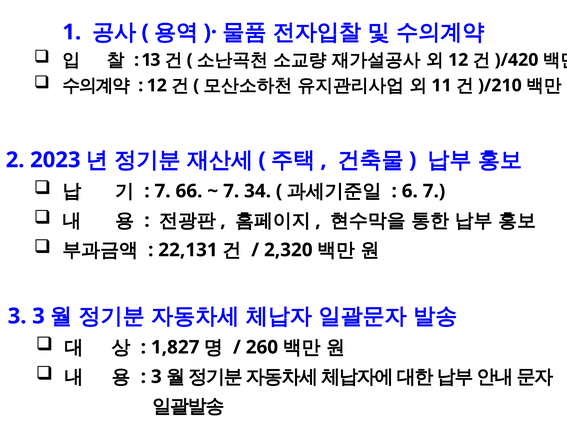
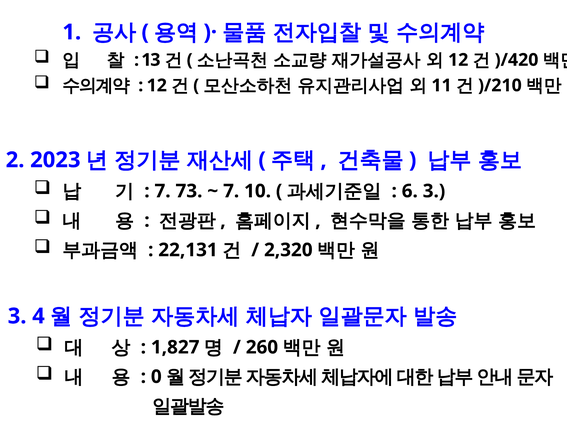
66: 66 -> 73 (189, 191)
34: 34 -> 10 (258, 191)
6 7: 7 -> 3 (434, 191)
3 3: 3 -> 4 (38, 316)
3: 3 -> 0 (156, 377)
